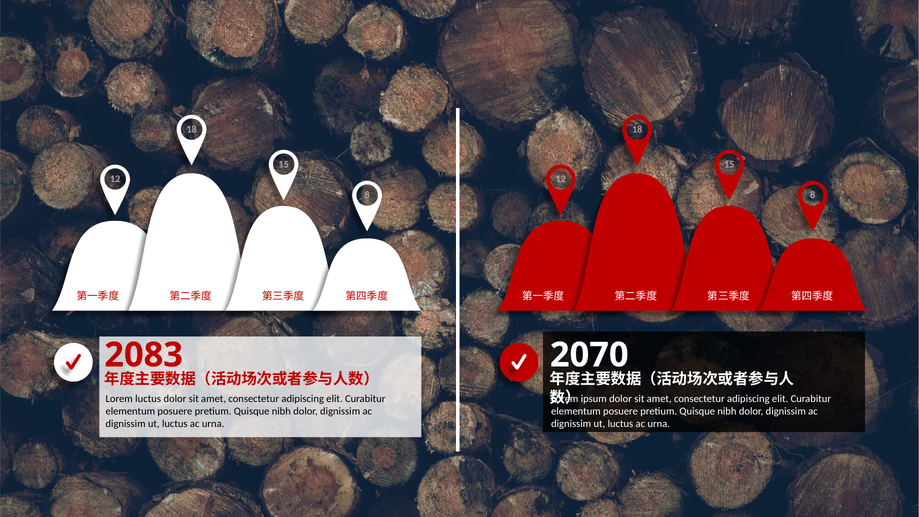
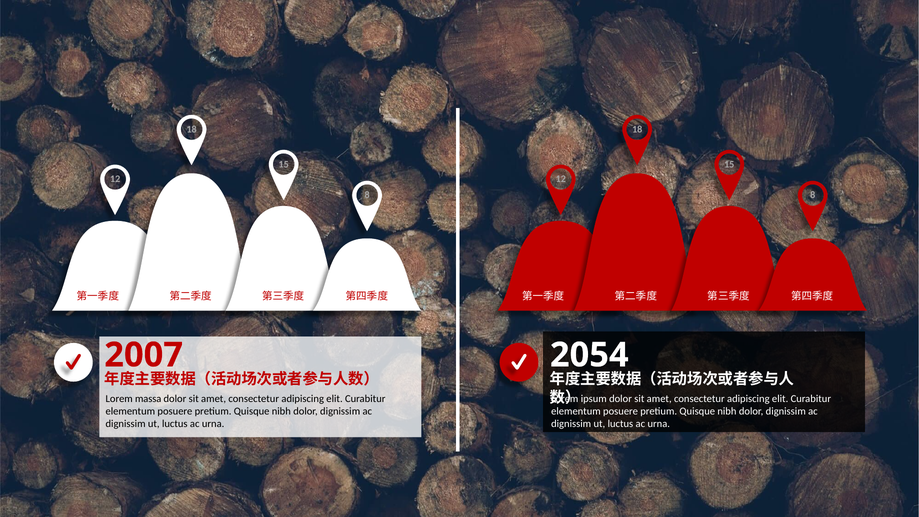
2083: 2083 -> 2007 (144, 355)
2070: 2070 -> 2054 (589, 355)
Lorem luctus: luctus -> massa (148, 399)
